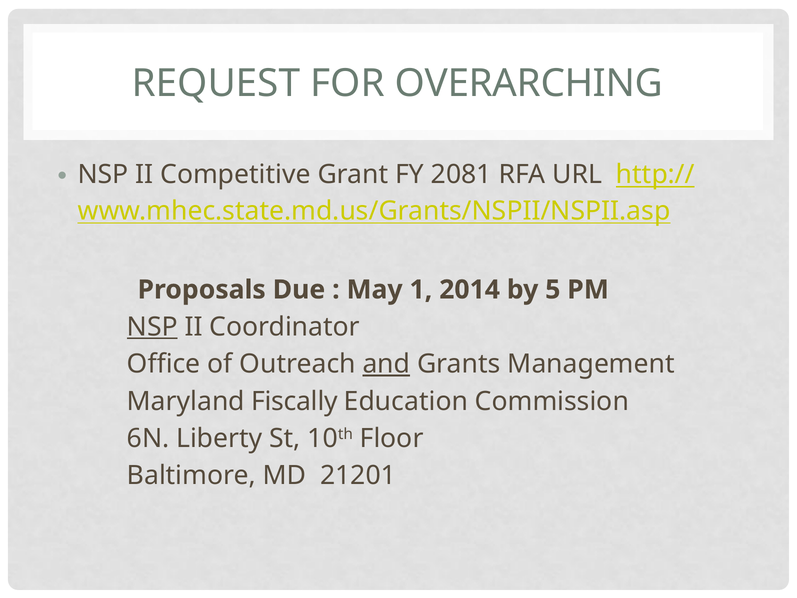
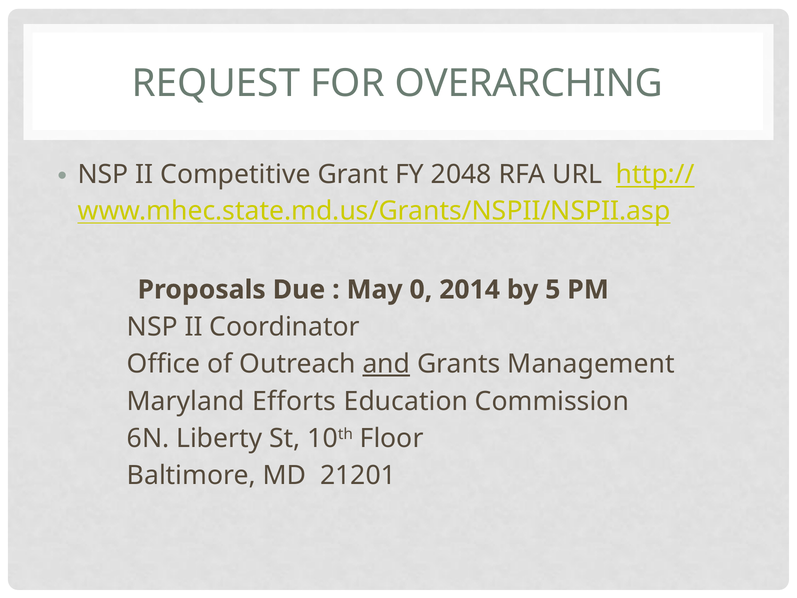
2081: 2081 -> 2048 (461, 175)
1: 1 -> 0 (421, 290)
NSP underline: present -> none (152, 327)
Fiscally: Fiscally -> Efforts (294, 401)
